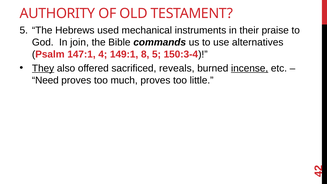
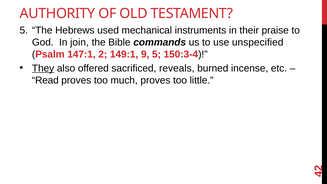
alternatives: alternatives -> unspecified (258, 42)
147:1 4: 4 -> 2 (103, 54)
8: 8 -> 9 (145, 54)
incense underline: present -> none (250, 68)
Need: Need -> Read (45, 80)
